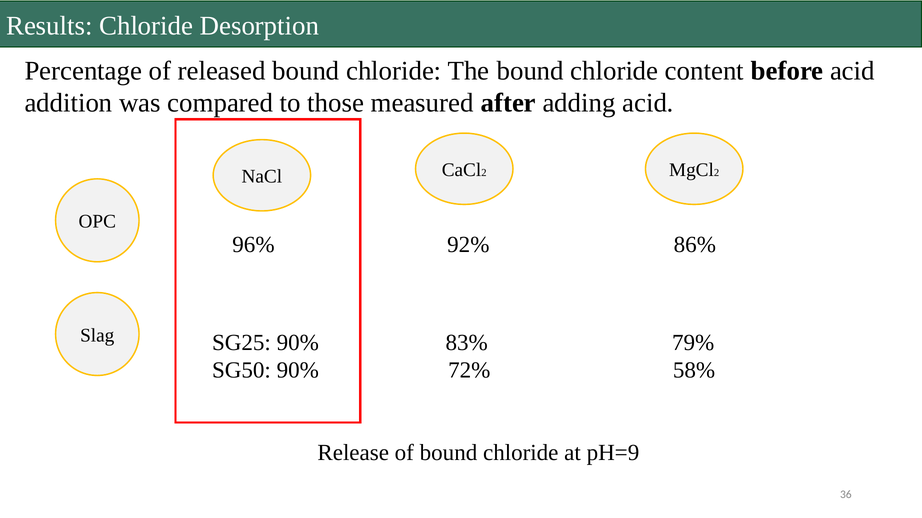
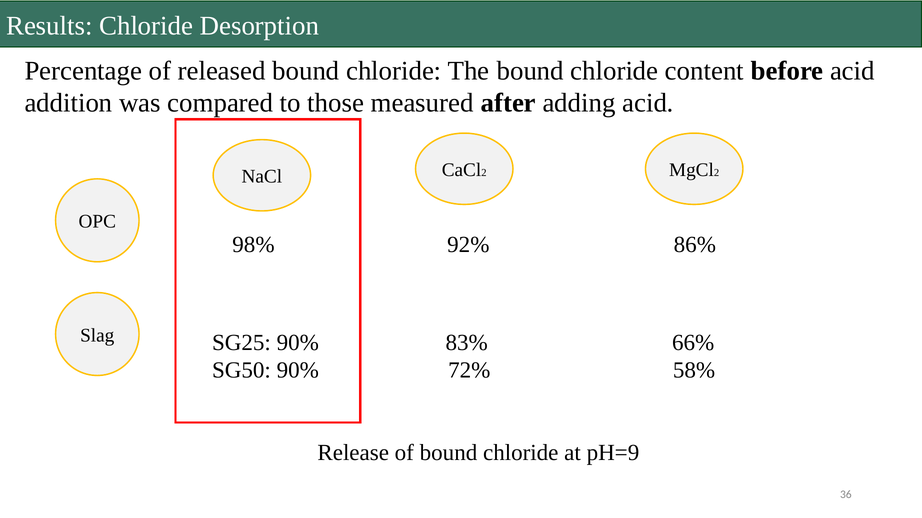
96%: 96% -> 98% (253, 245)
79%: 79% -> 66% (693, 343)
